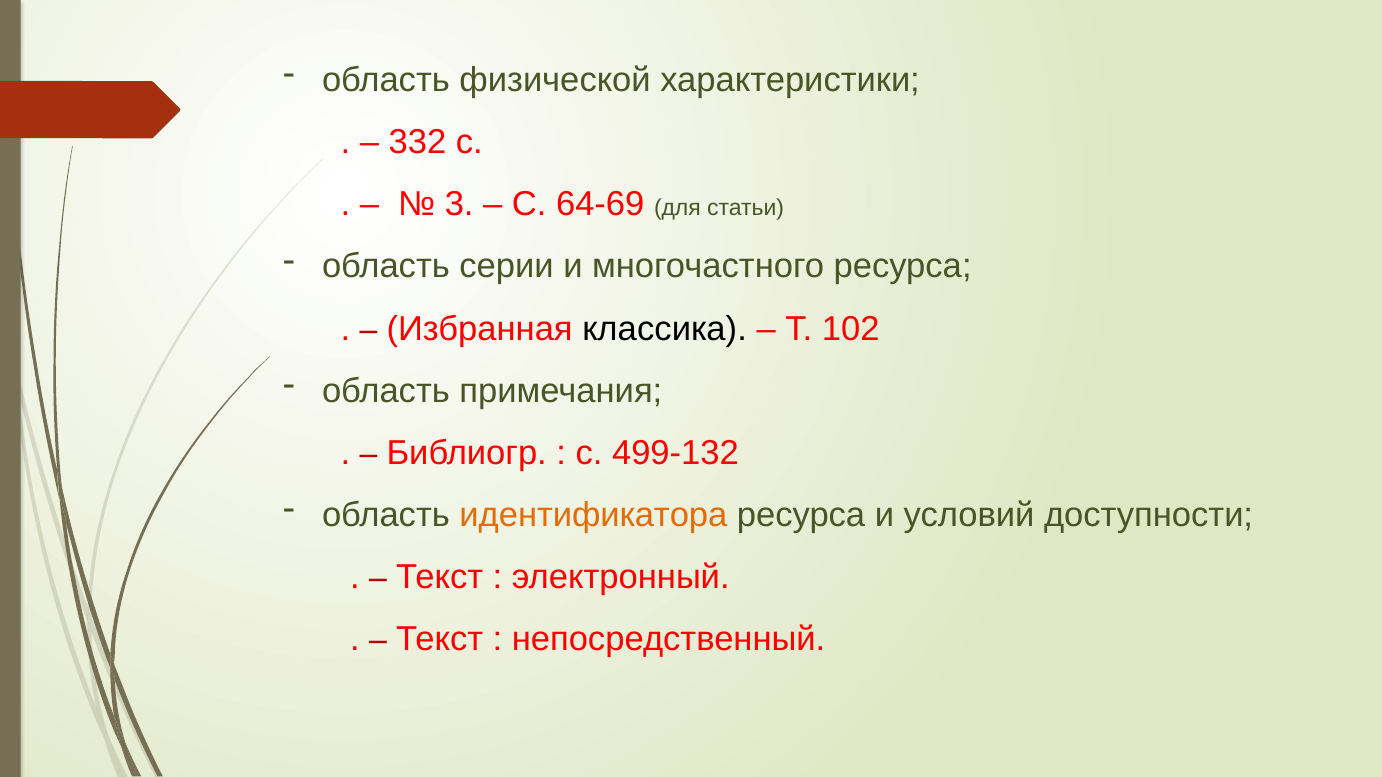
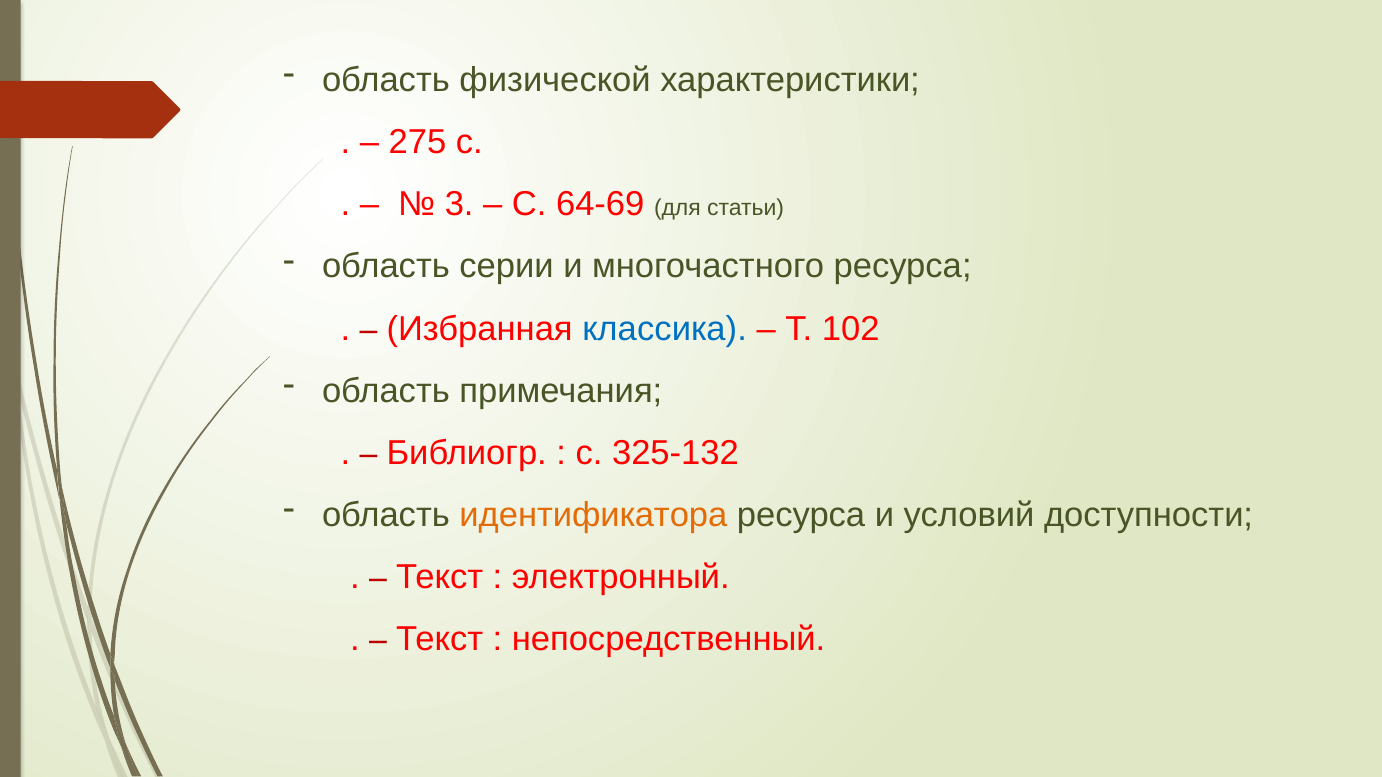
332: 332 -> 275 (417, 142)
классика colour: black -> blue (665, 329)
499-132: 499-132 -> 325-132 (675, 453)
